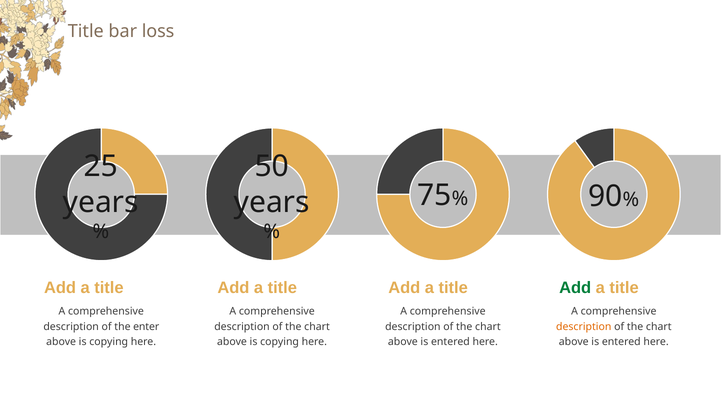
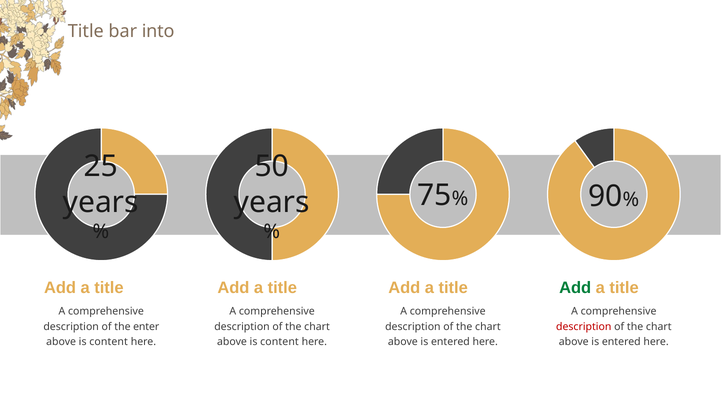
loss: loss -> into (158, 31)
description colour: orange -> red (584, 326)
copying: copying -> content (109, 341)
copying: copying -> content (280, 341)
